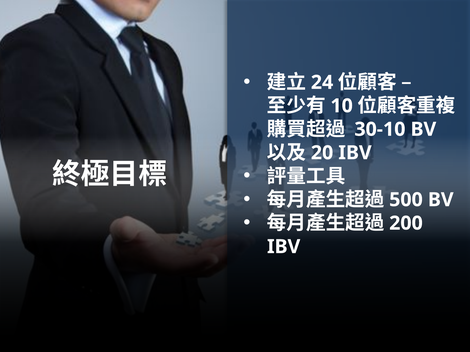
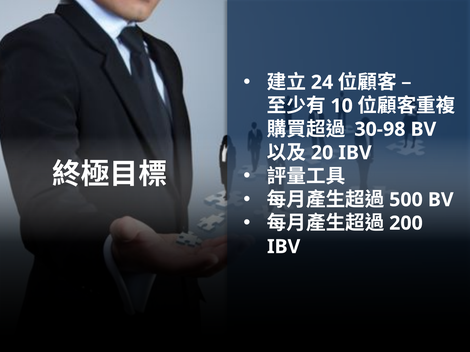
30-10: 30-10 -> 30-98 (380, 130)
